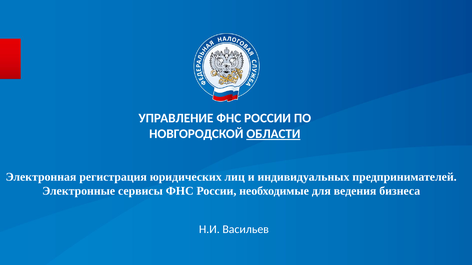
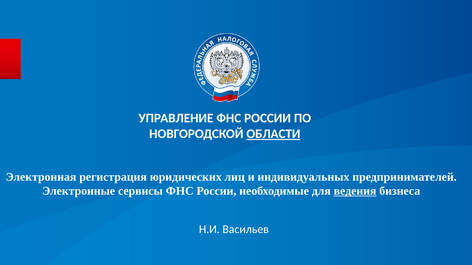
ведения underline: none -> present (355, 191)
